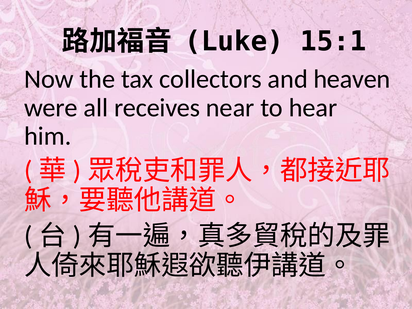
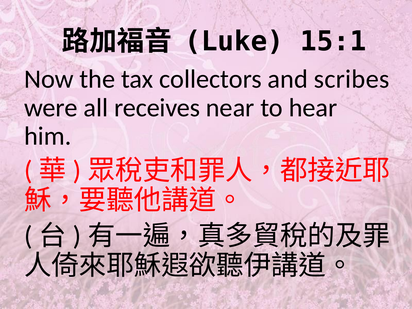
heaven: heaven -> scribes (352, 79)
